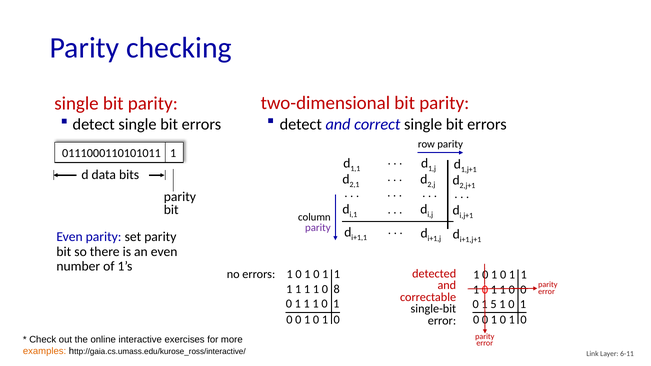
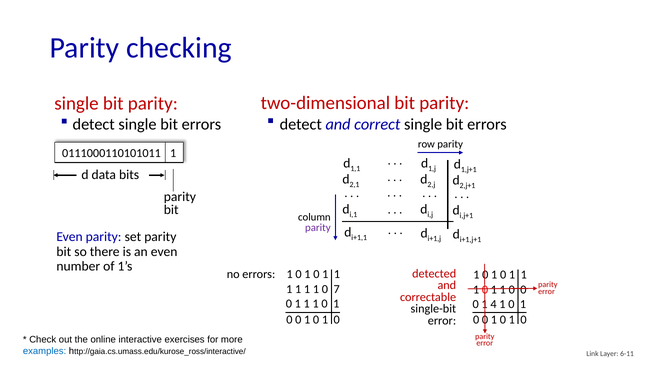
8: 8 -> 7 (337, 290)
5: 5 -> 4 (493, 304)
examples colour: orange -> blue (45, 351)
